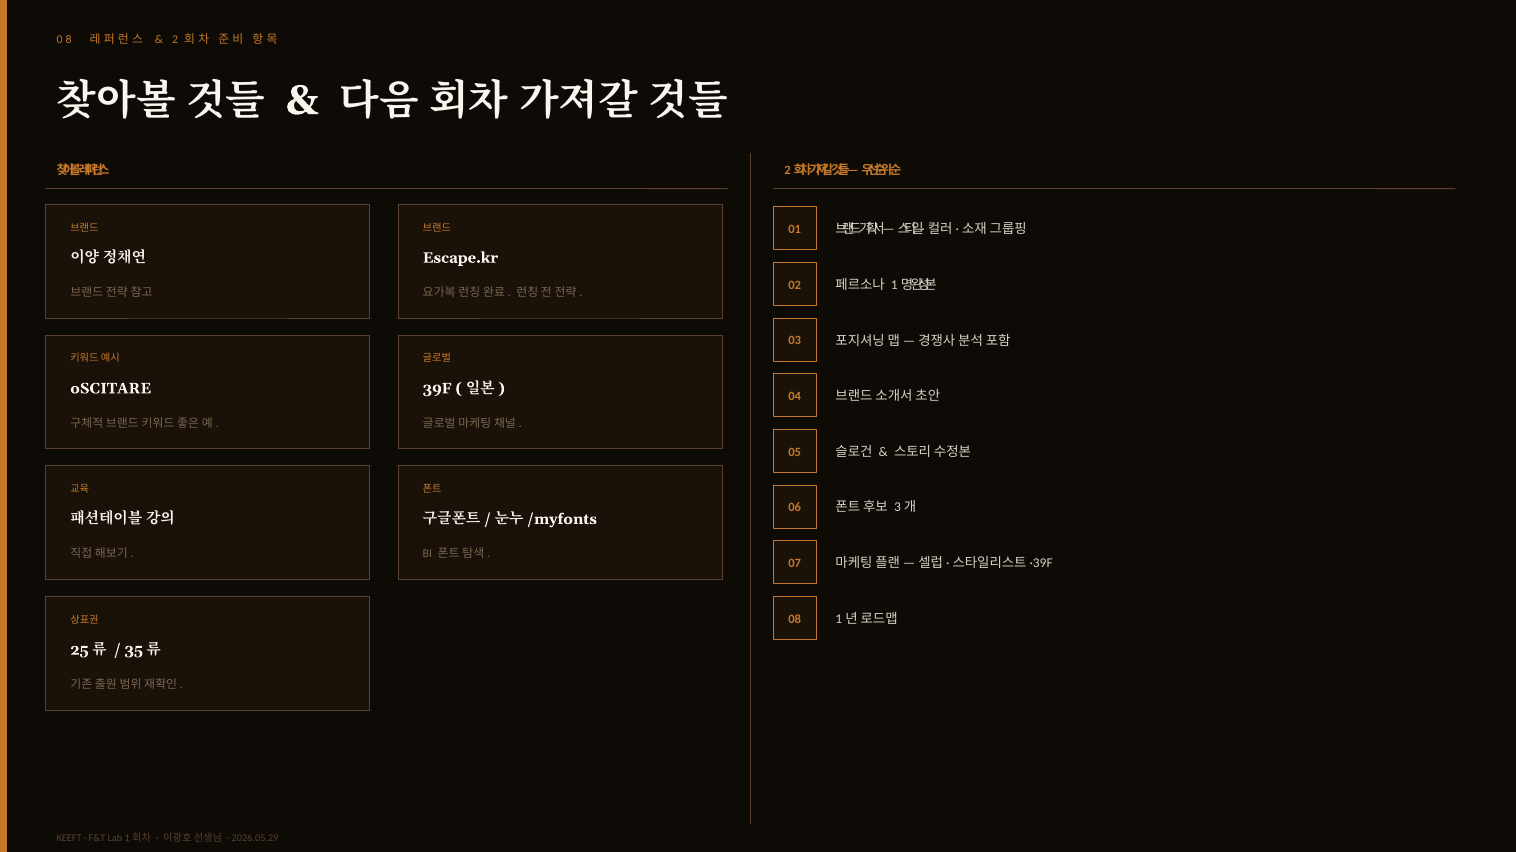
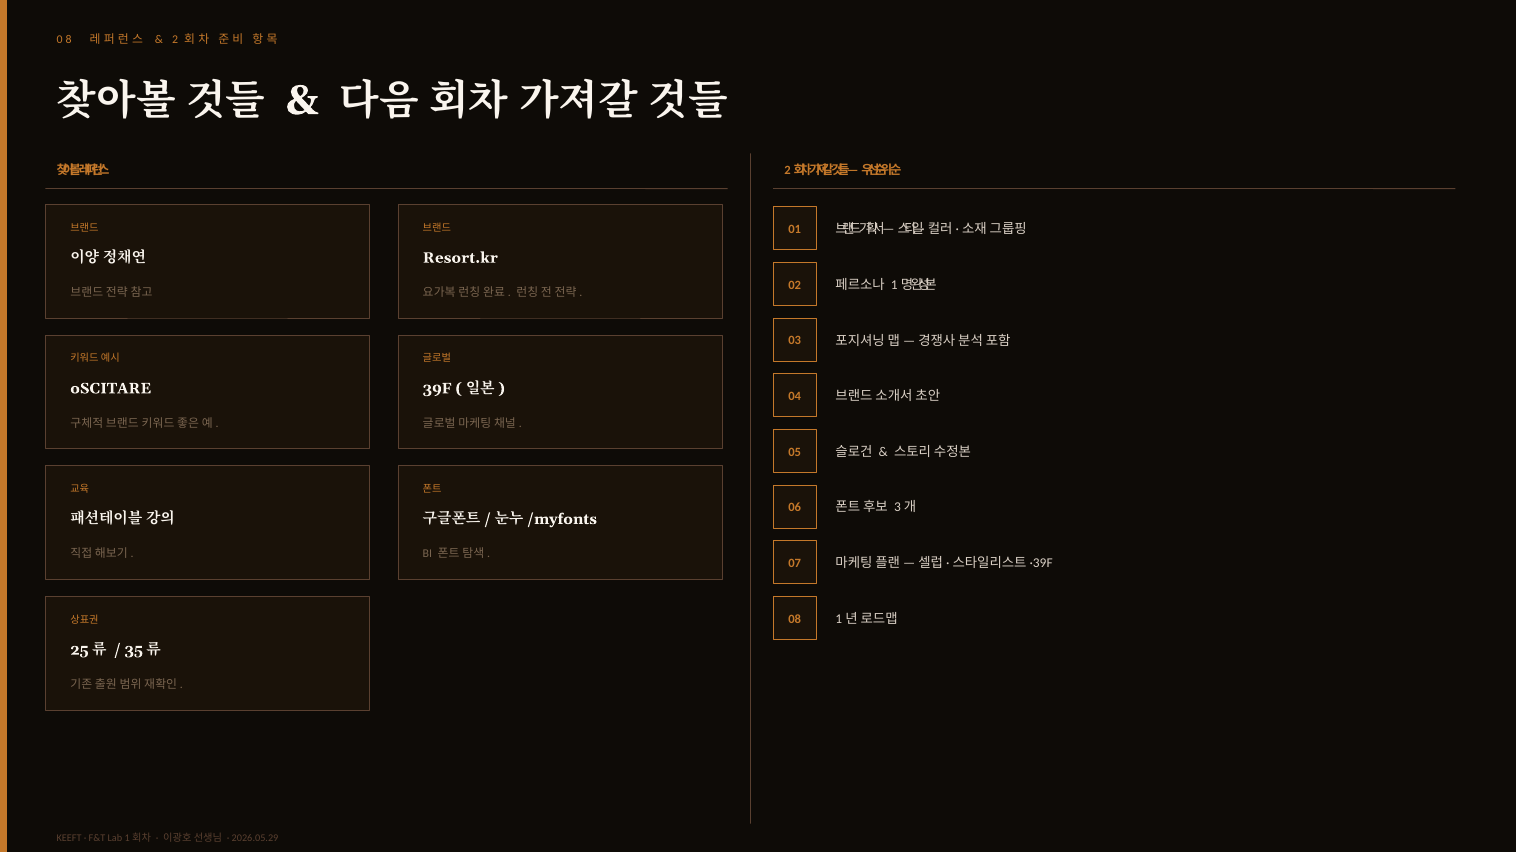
Escape.kr: Escape.kr -> Resort.kr (460, 258)
